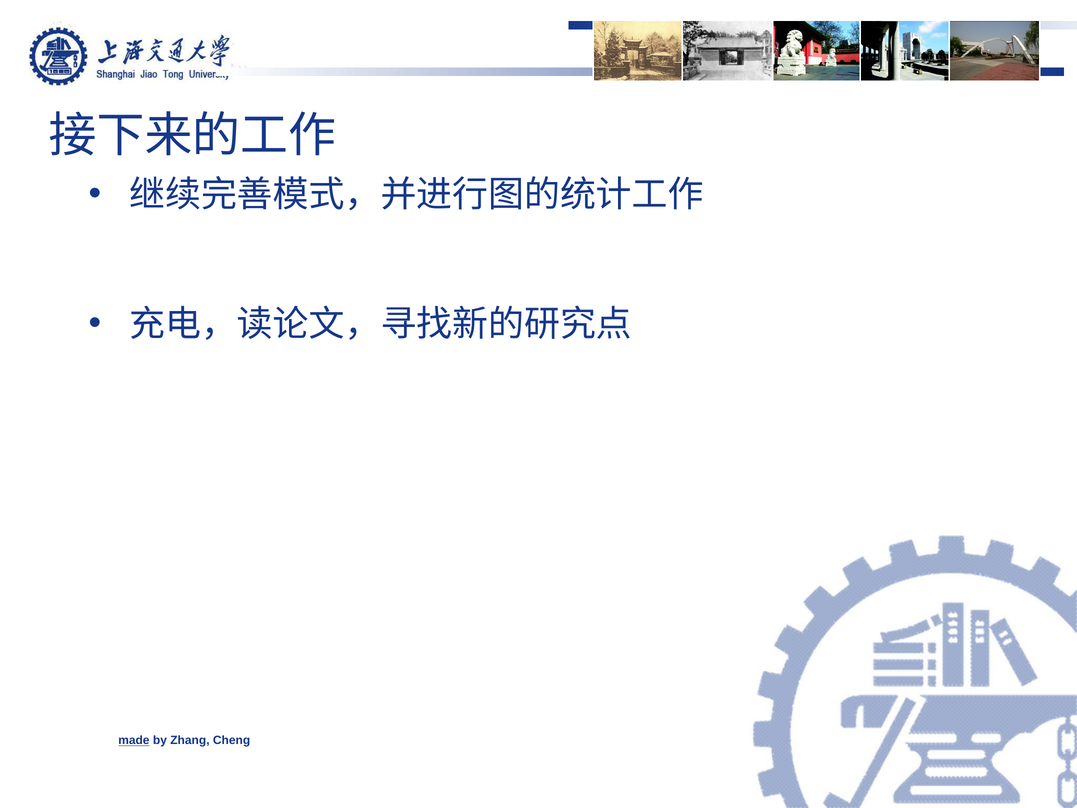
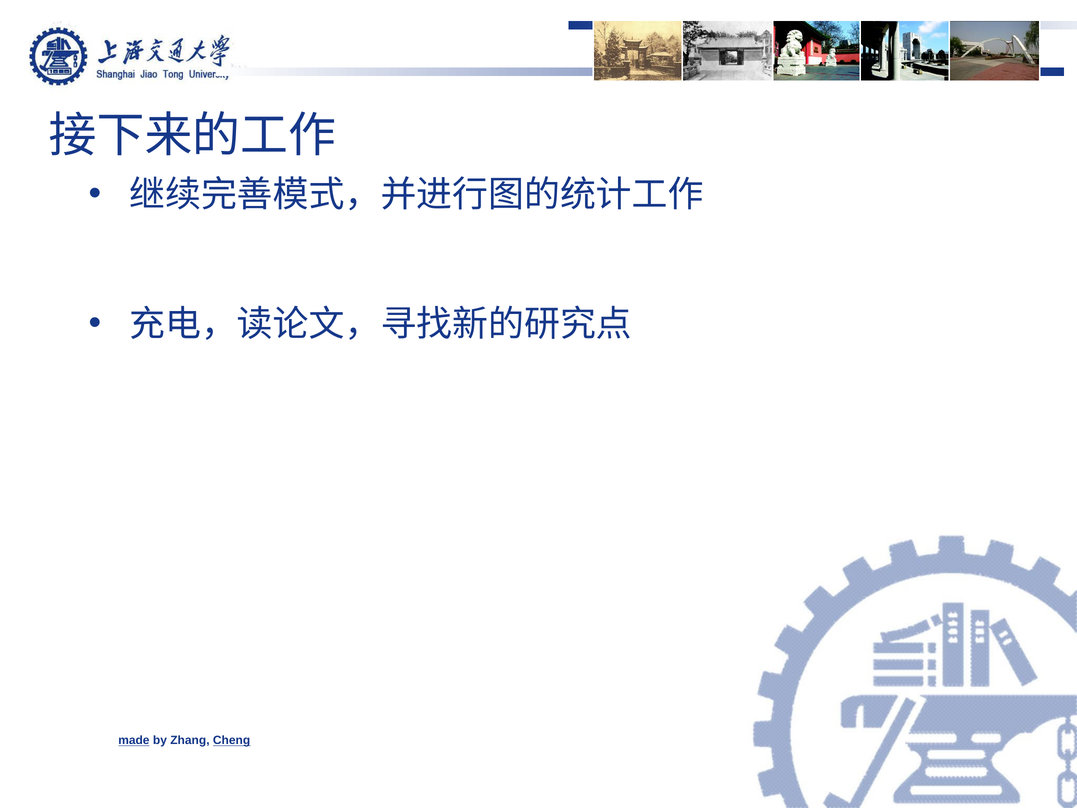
Cheng underline: none -> present (232, 740)
